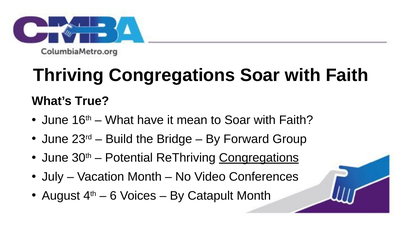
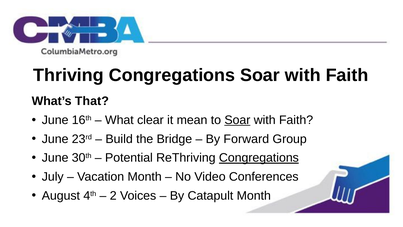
True: True -> That (92, 101)
have: have -> clear (150, 120)
Soar underline: none -> present (237, 120)
6: 6 -> 2 (113, 195)
